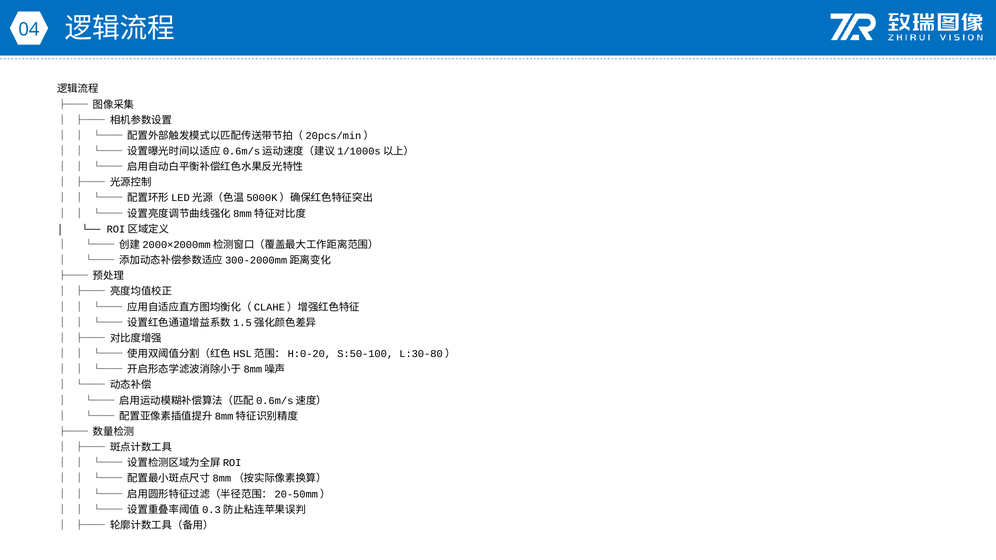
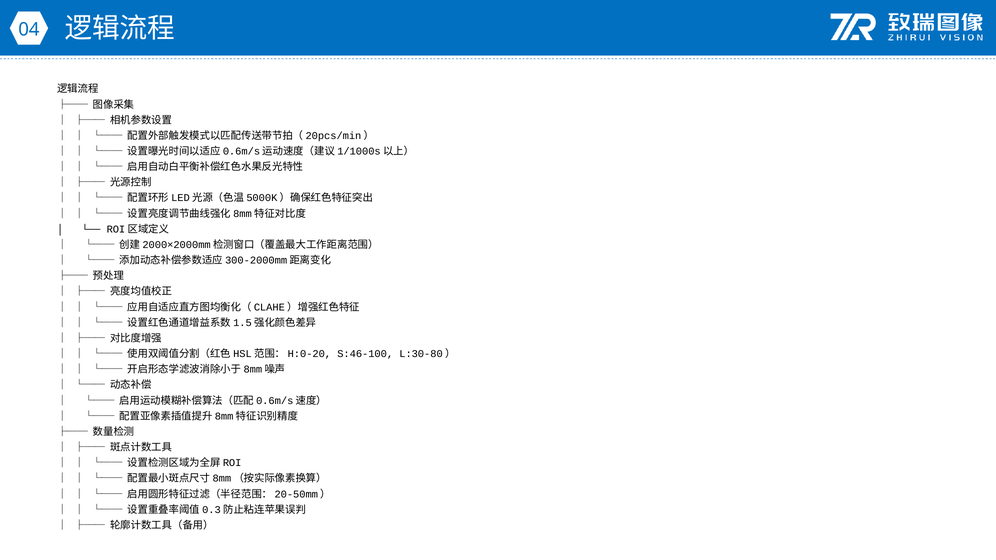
S:50-100: S:50-100 -> S:46-100 (365, 354)
